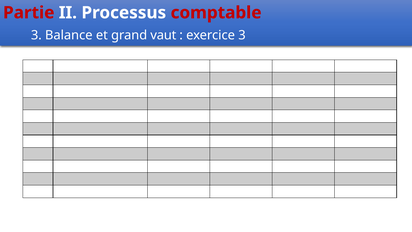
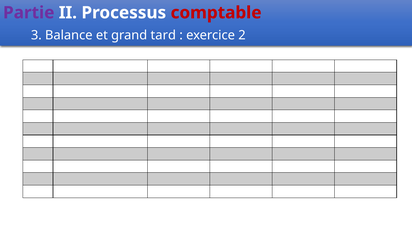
Partie colour: red -> purple (29, 13)
vaut: vaut -> tard (163, 35)
exercice 3: 3 -> 2 (242, 35)
